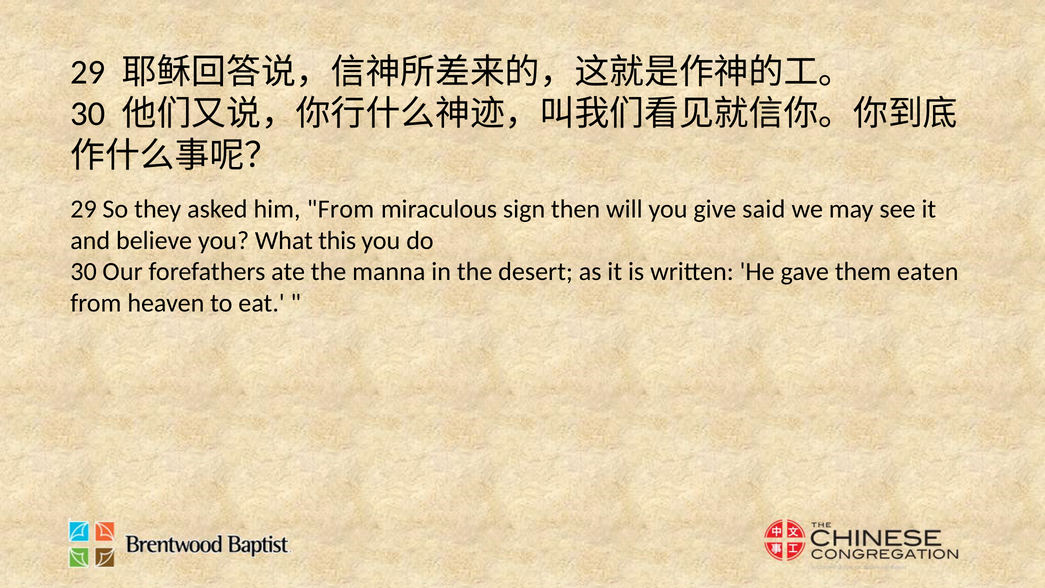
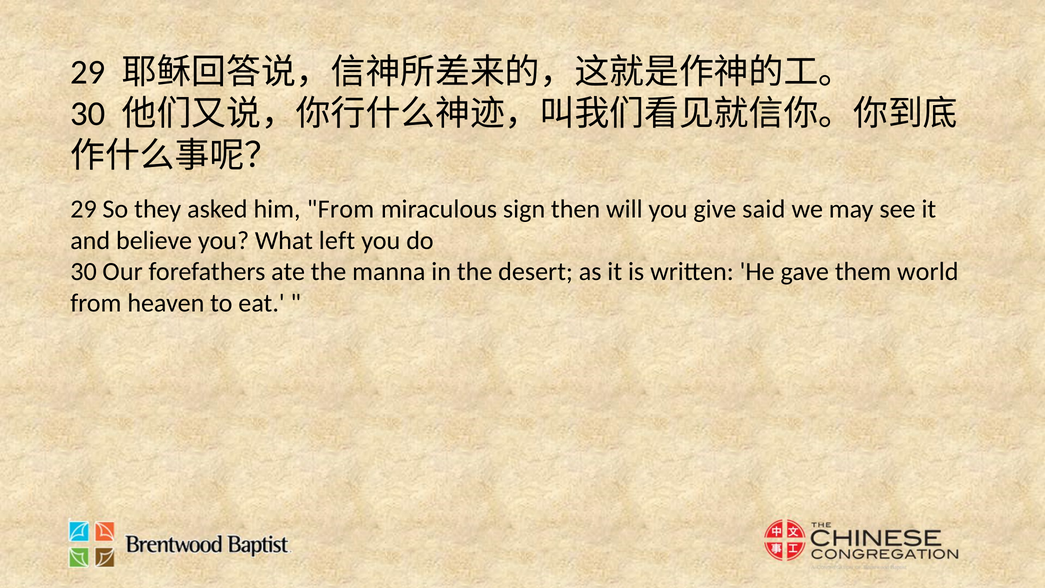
this: this -> left (337, 240)
eaten: eaten -> world (928, 272)
